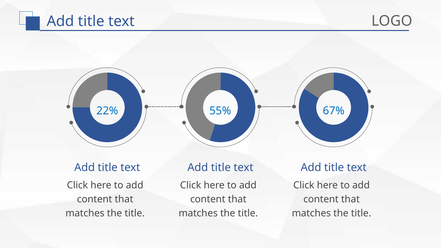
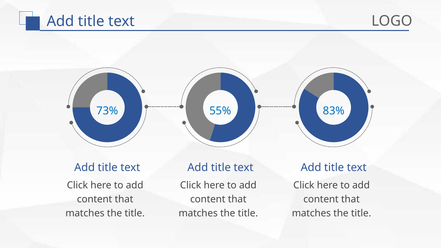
22%: 22% -> 73% (107, 111)
67%: 67% -> 83% (334, 111)
